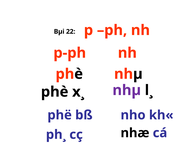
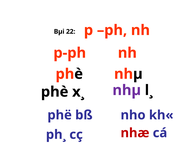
nhæ colour: black -> red (135, 133)
